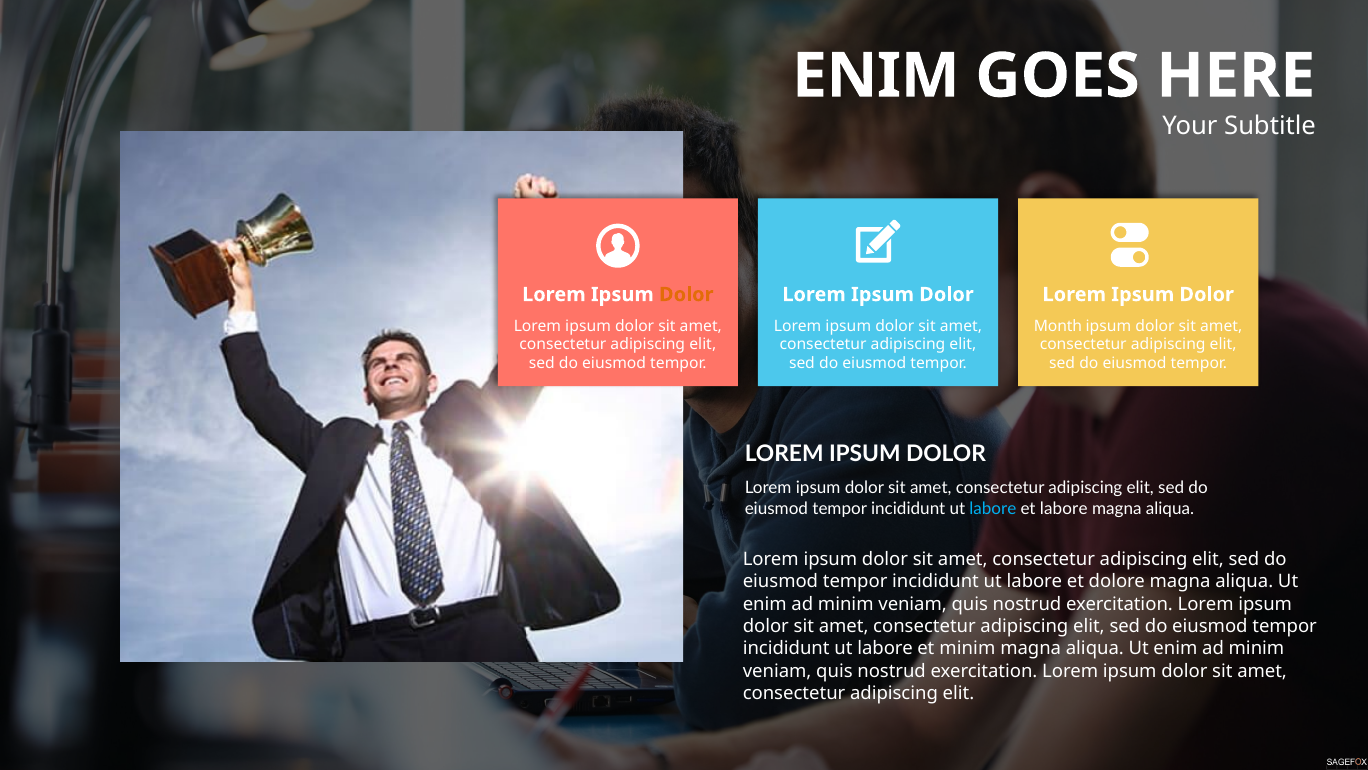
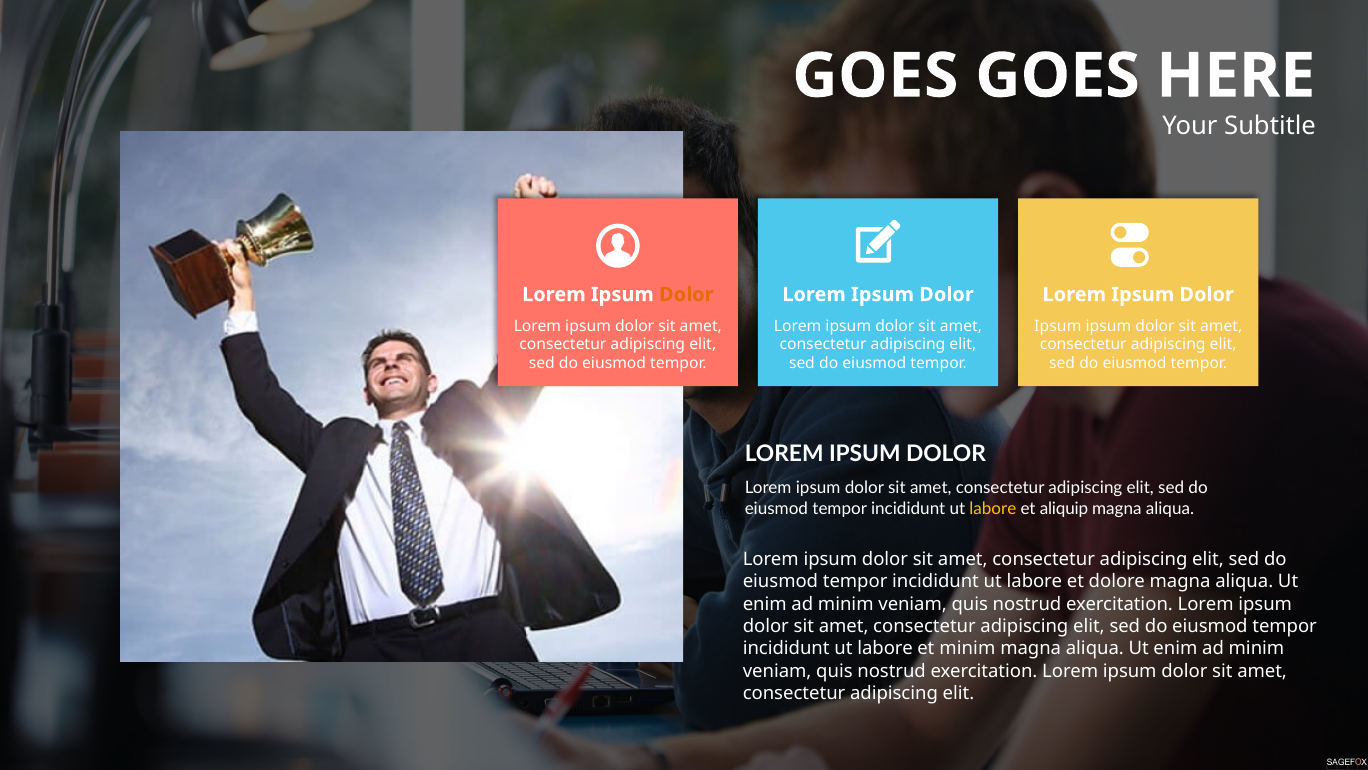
ENIM: ENIM -> GOES (875, 76)
Month: Month -> Ipsum (1058, 326)
labore colour: light blue -> yellow (993, 508)
et labore: labore -> aliquip (1064, 508)
